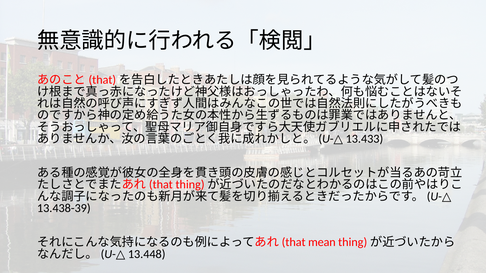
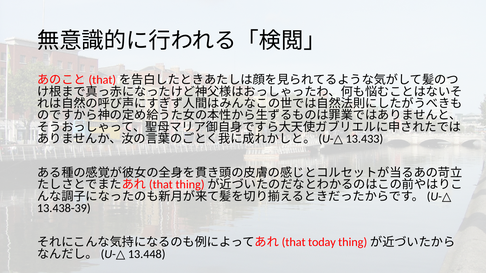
mean: mean -> today (322, 243)
